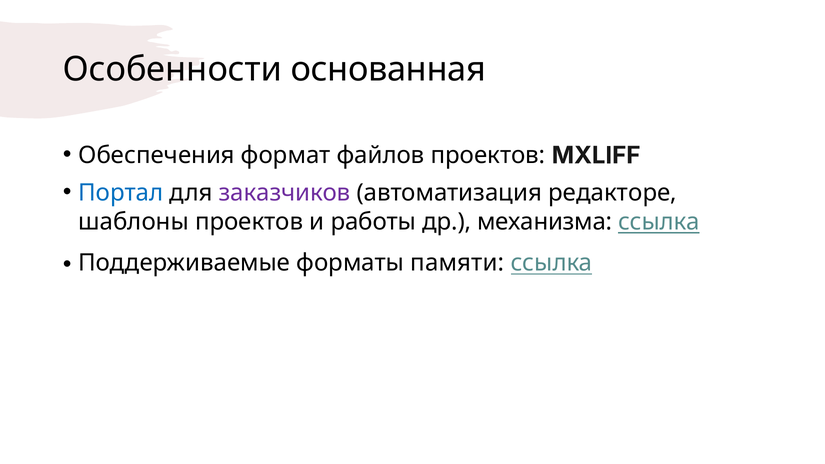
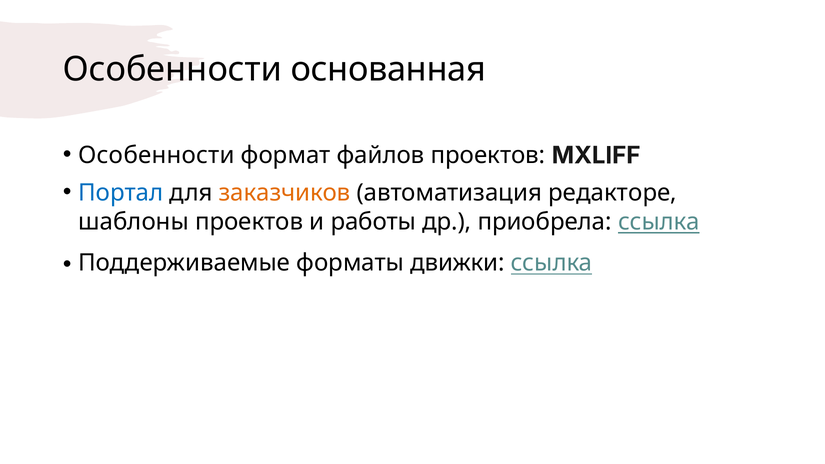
Обеспечения: Обеспечения -> Особенности (156, 155)
заказчиков colour: purple -> orange (285, 193)
механизма: механизма -> приобрела (545, 222)
памяти: памяти -> движки (457, 263)
